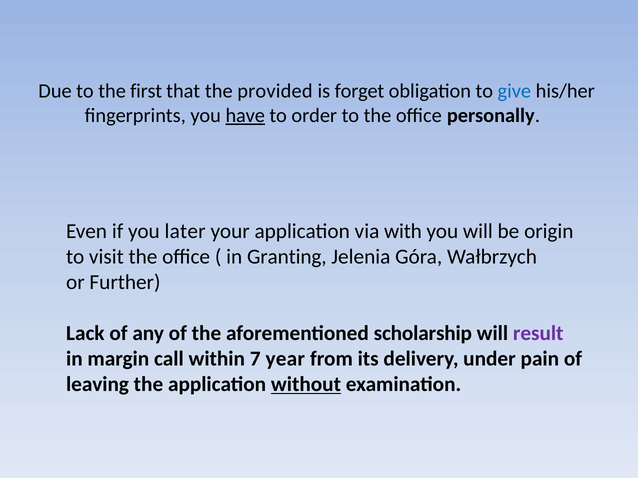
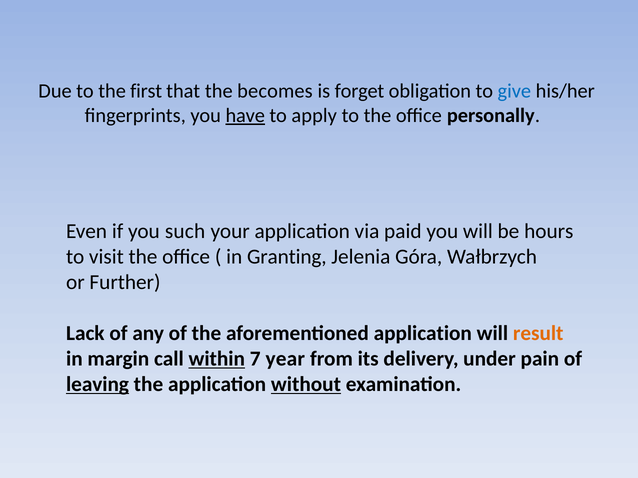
provided: provided -> becomes (275, 91)
order: order -> apply (314, 116)
later: later -> such (185, 232)
with: with -> paid (403, 232)
origin: origin -> hours (549, 232)
aforementioned scholarship: scholarship -> application (423, 334)
result colour: purple -> orange (538, 334)
within underline: none -> present (217, 359)
leaving underline: none -> present (98, 385)
